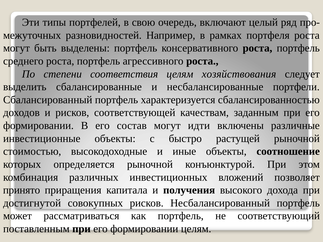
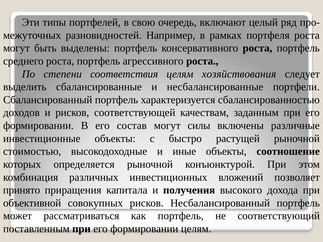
идти: идти -> силы (199, 126)
достигнутой: достигнутой -> объективной (32, 203)
